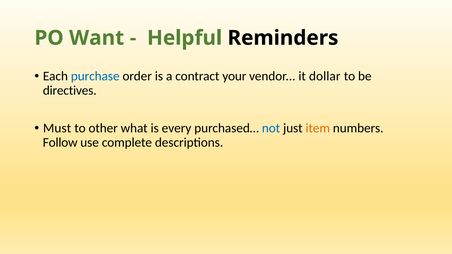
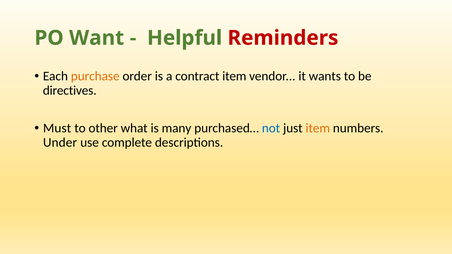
Reminders colour: black -> red (283, 38)
purchase colour: blue -> orange (95, 76)
contract your: your -> item (234, 76)
dollar: dollar -> wants (325, 76)
every: every -> many (177, 128)
Follow: Follow -> Under (60, 143)
